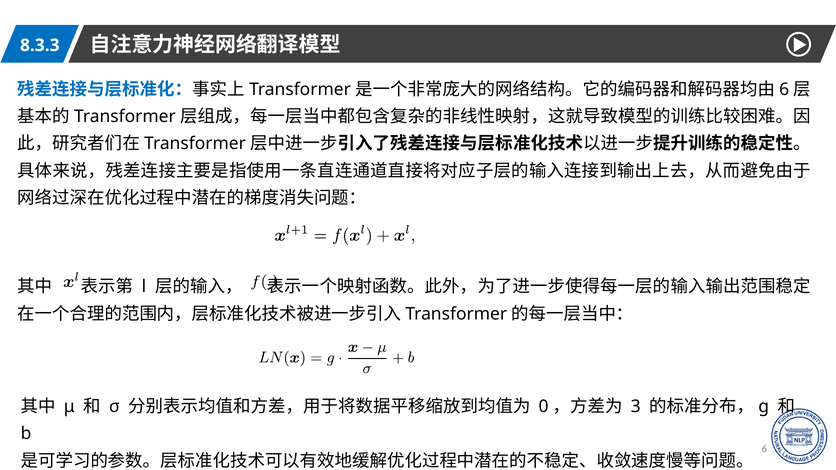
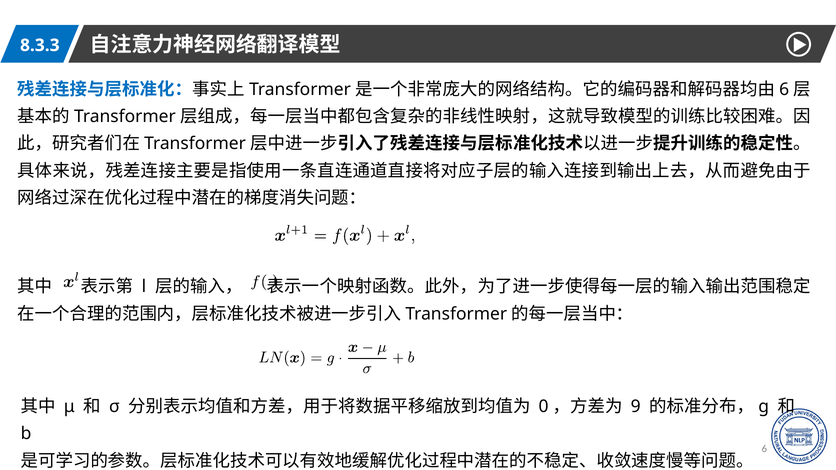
3: 3 -> 9 (636, 407)
